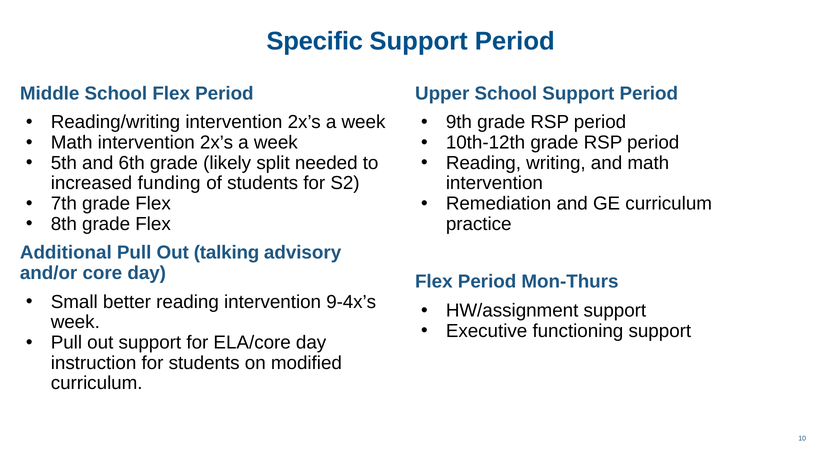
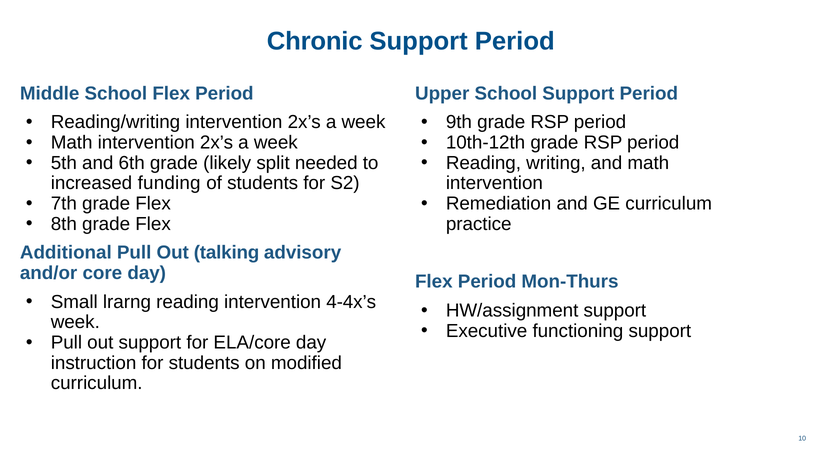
Specific: Specific -> Chronic (315, 41)
better: better -> lrarng (127, 302)
9-4x’s: 9-4x’s -> 4-4x’s (351, 302)
